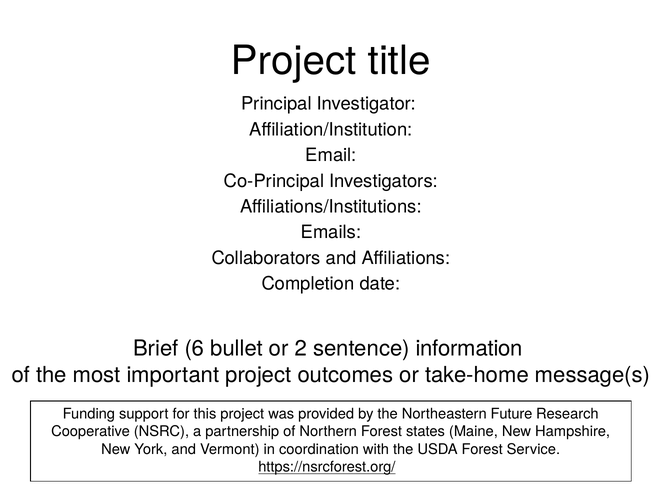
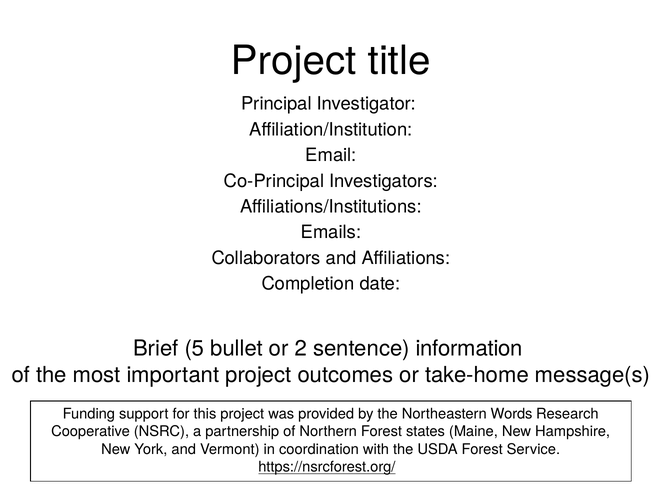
6: 6 -> 5 (194, 349)
Future: Future -> Words (511, 414)
